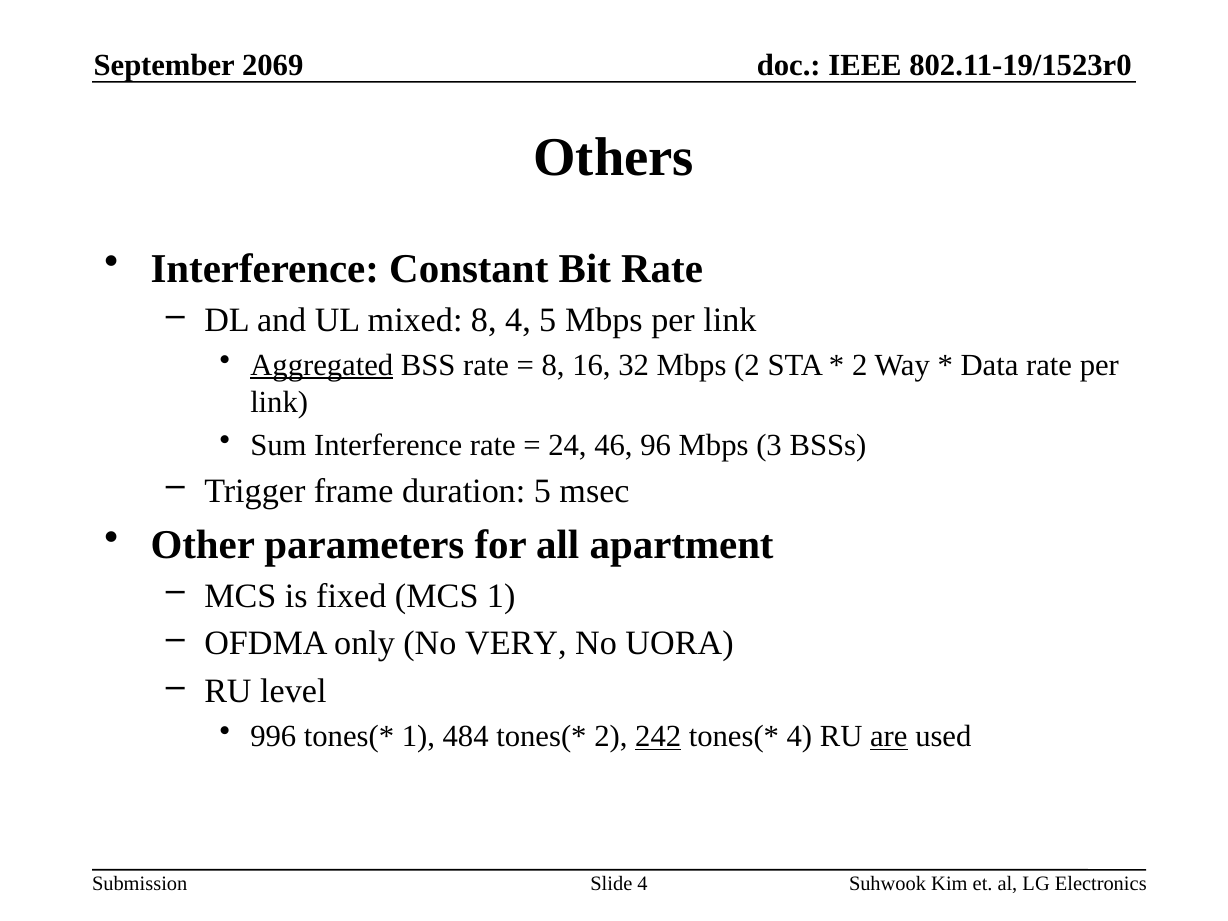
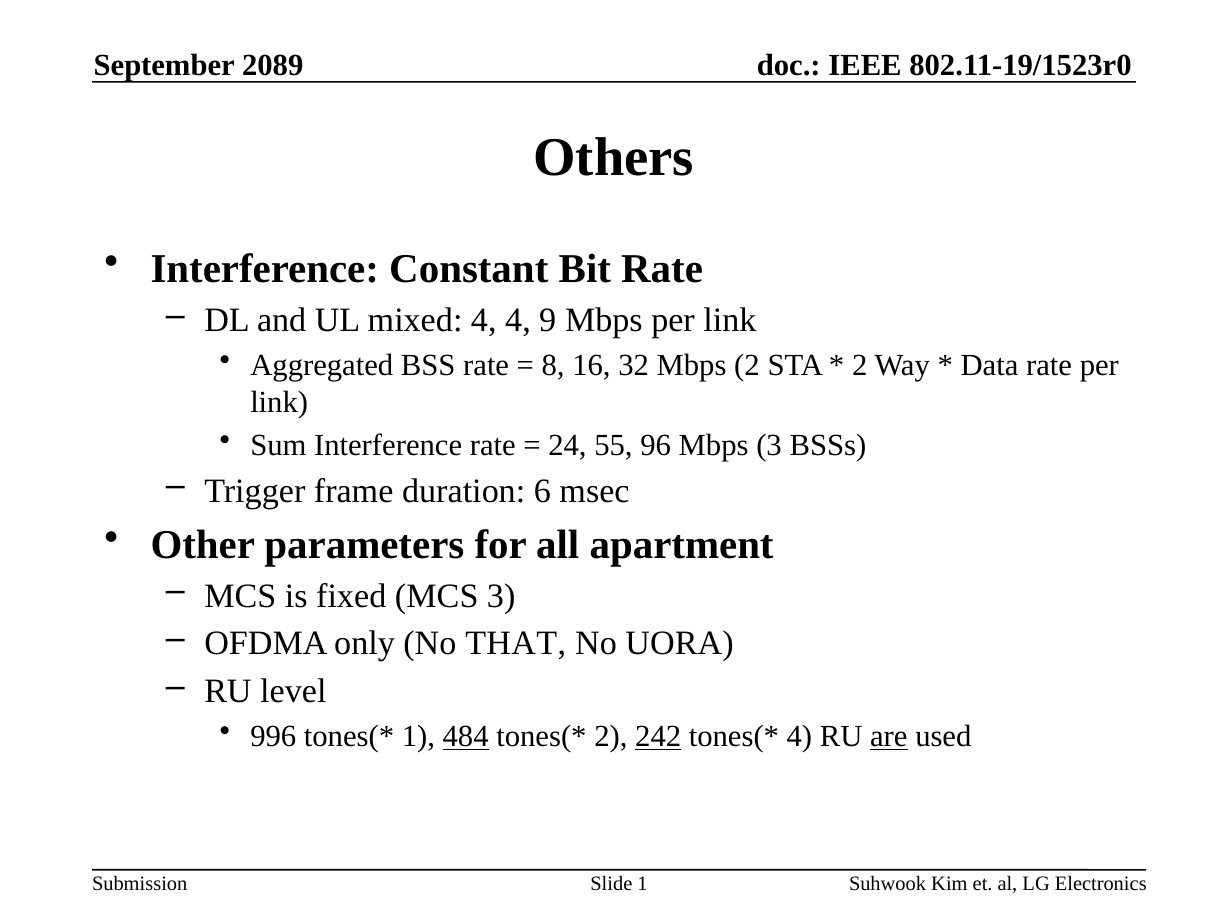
2069: 2069 -> 2089 (273, 66)
mixed 8: 8 -> 4 (484, 320)
4 5: 5 -> 9 (548, 320)
Aggregated underline: present -> none (322, 365)
46: 46 -> 55 (613, 445)
duration 5: 5 -> 6 (542, 491)
MCS 1: 1 -> 3 (501, 596)
VERY: VERY -> THAT (516, 644)
484 underline: none -> present (466, 736)
Slide 4: 4 -> 1 (643, 883)
